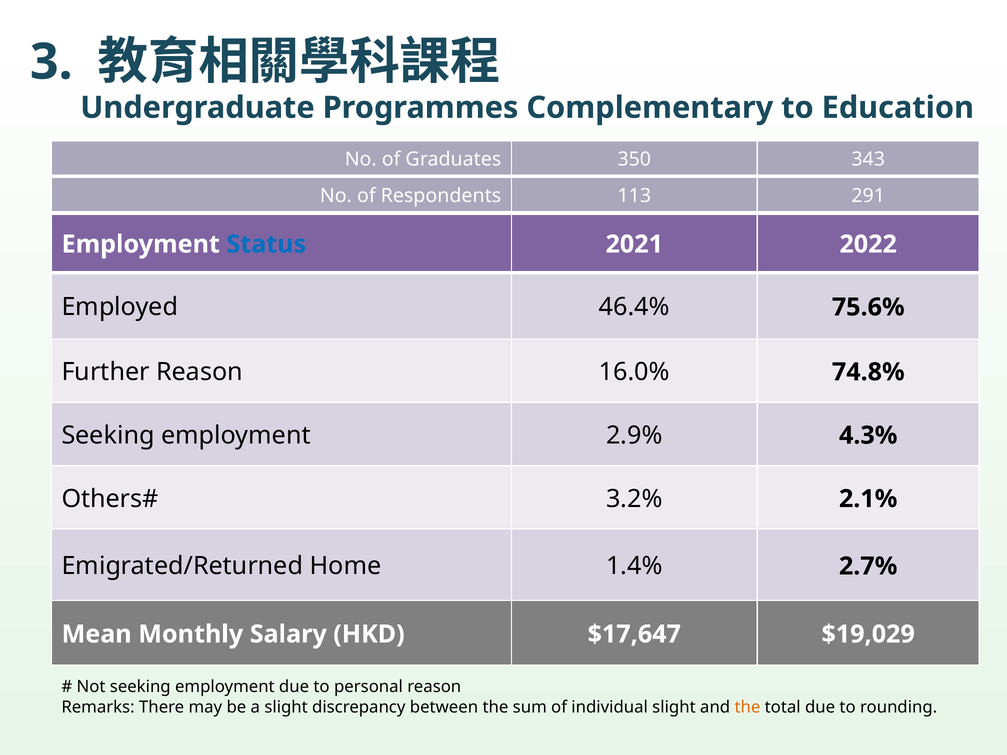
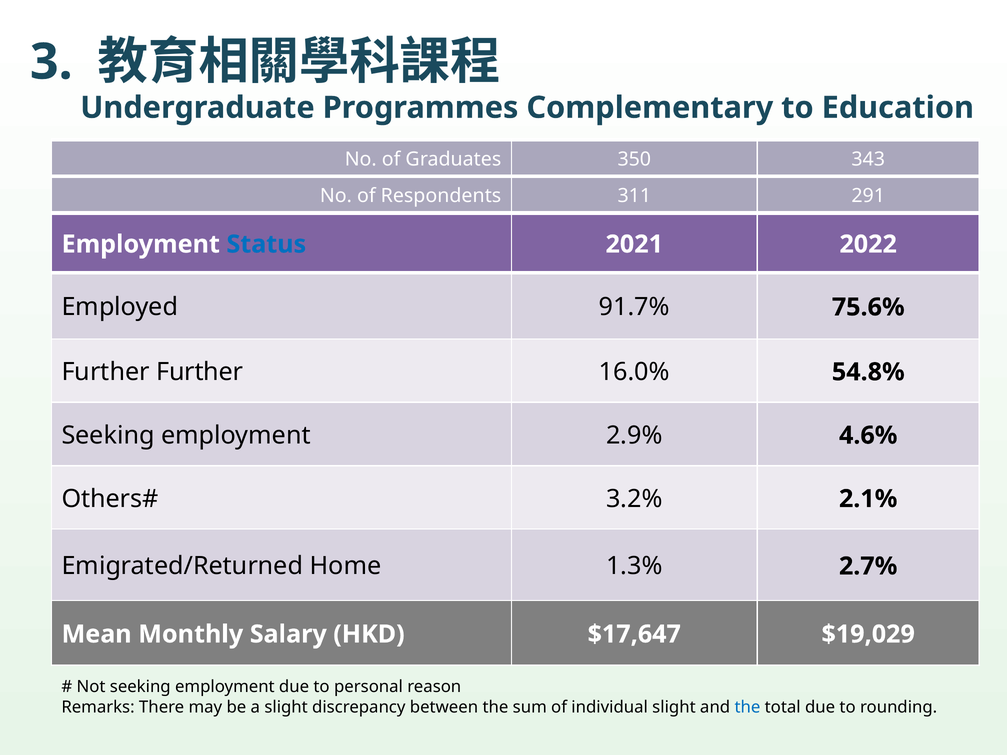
113: 113 -> 311 (634, 196)
46.4%: 46.4% -> 91.7% (634, 307)
Further Reason: Reason -> Further (200, 372)
74.8%: 74.8% -> 54.8% (868, 372)
4.3%: 4.3% -> 4.6% (868, 436)
1.4%: 1.4% -> 1.3% (634, 566)
the colour: orange -> blue (747, 707)
